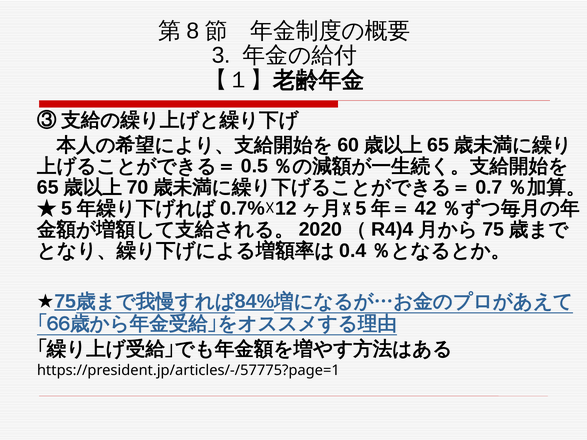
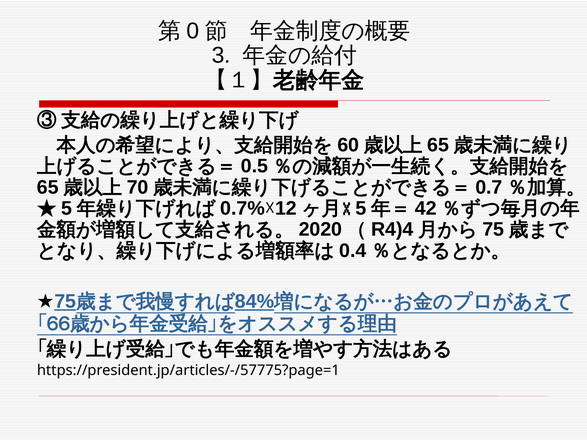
8: 8 -> 0 (193, 31)
